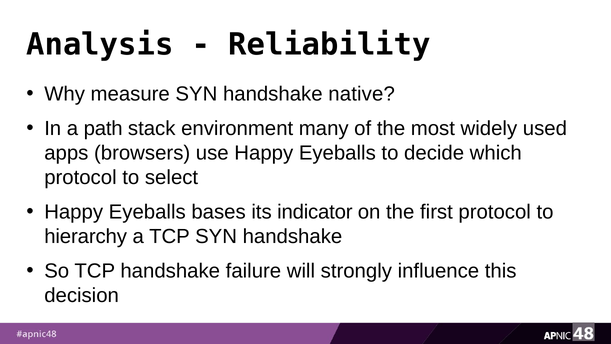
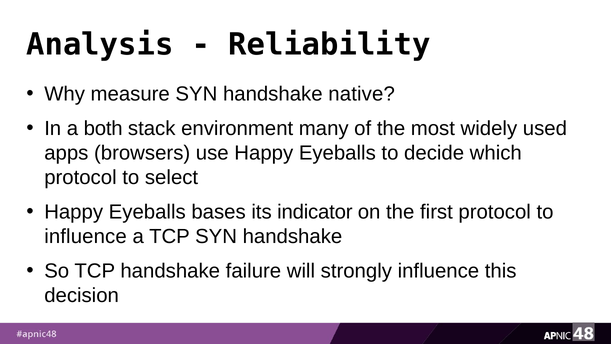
path: path -> both (103, 128)
hierarchy: hierarchy -> influence (85, 236)
